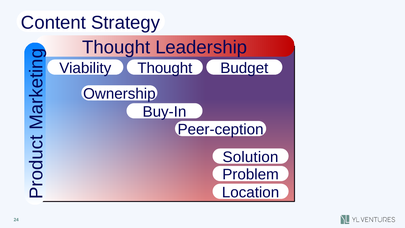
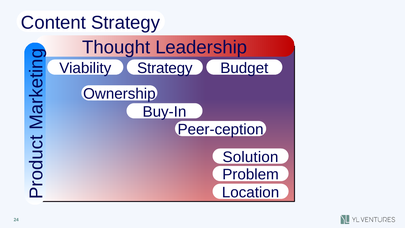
Viability Thought: Thought -> Strategy (165, 68)
